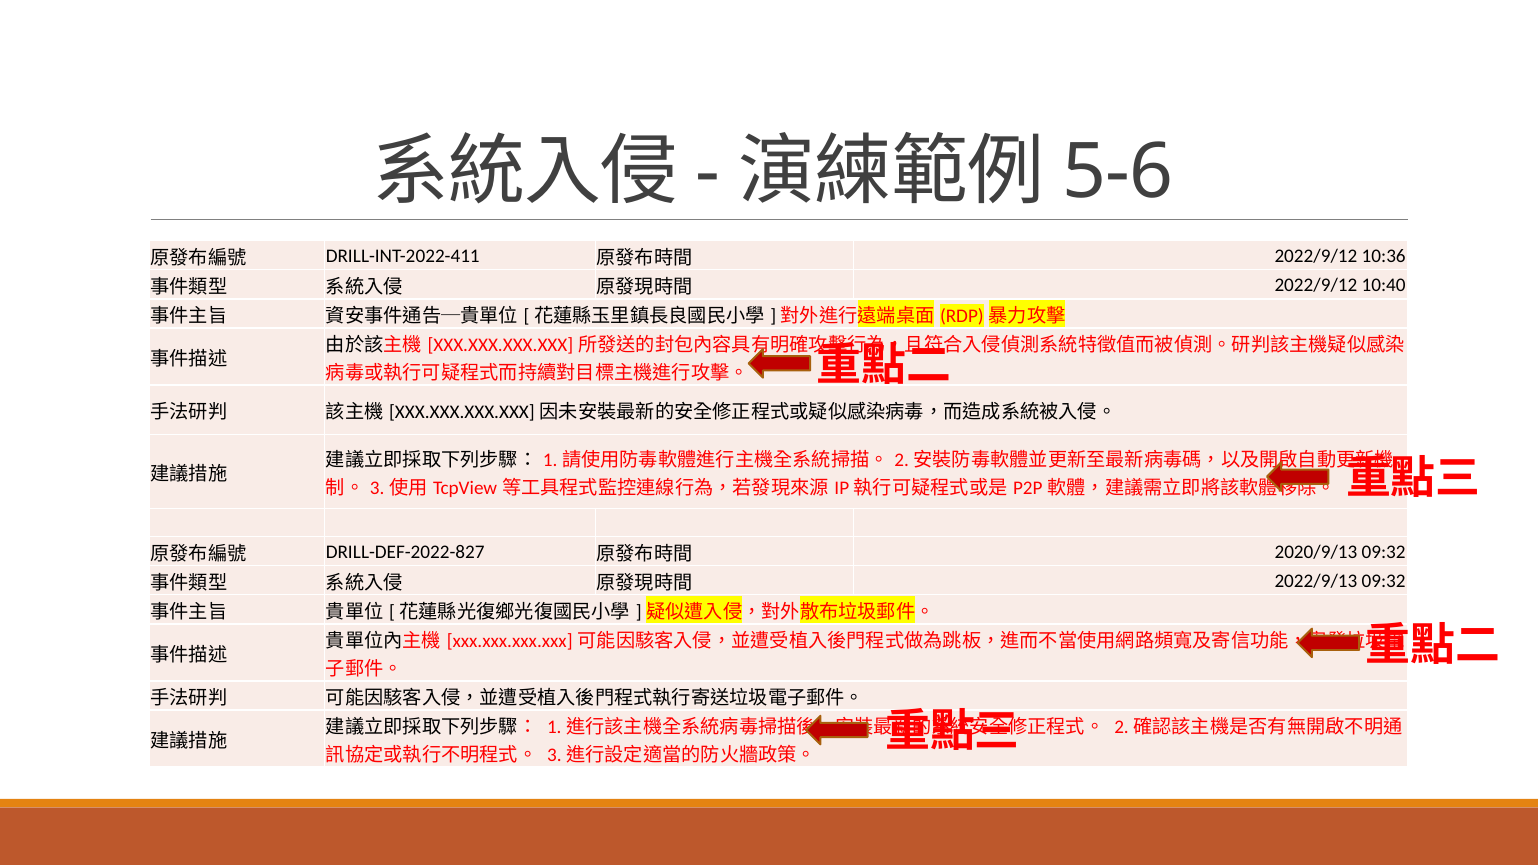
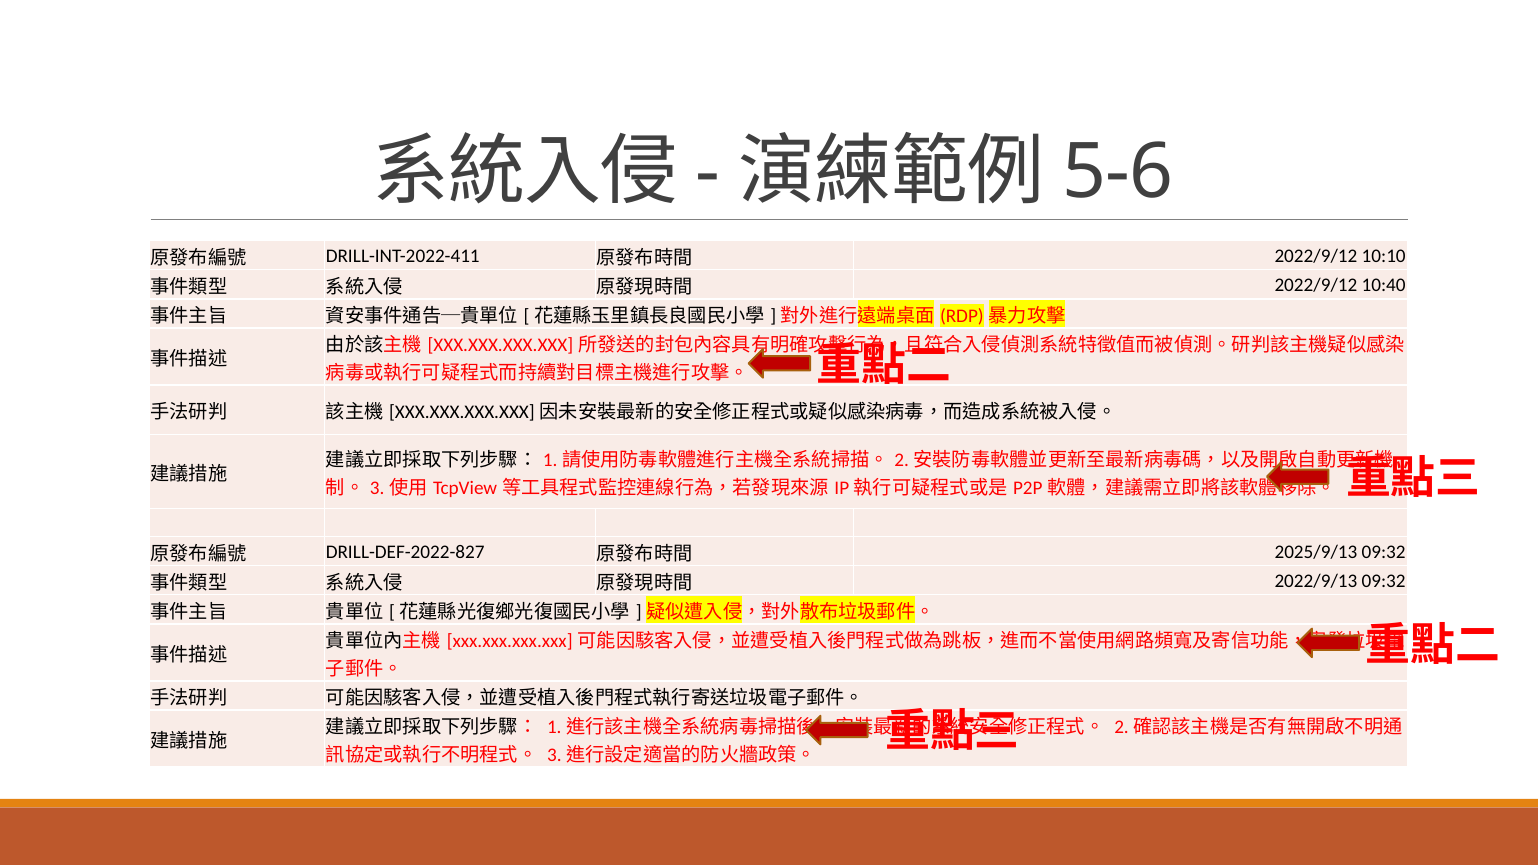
10:36: 10:36 -> 10:10 (1384, 256)
2020/9/13: 2020/9/13 -> 2025/9/13 (1316, 552)
